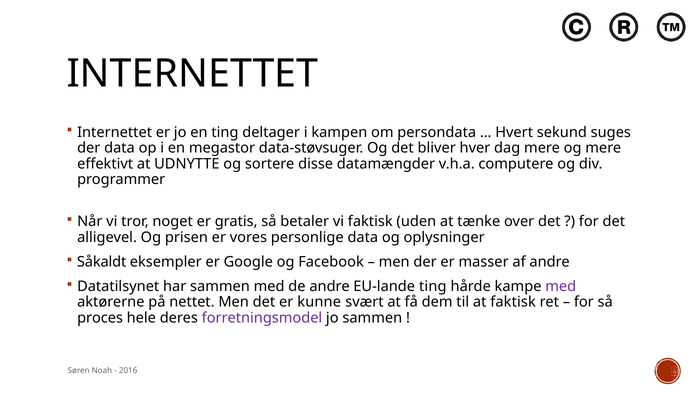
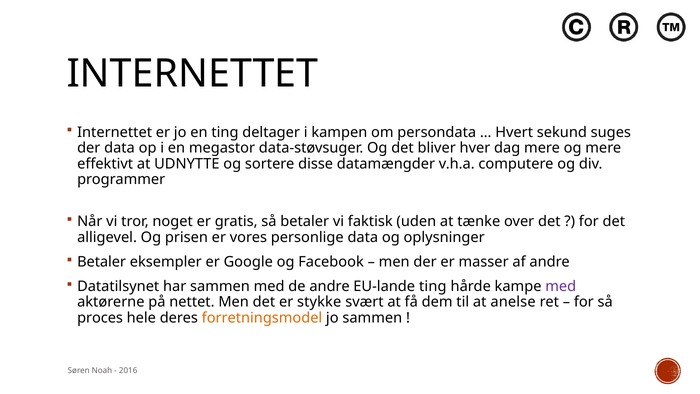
Såkaldt: Såkaldt -> Betaler (102, 262)
kunne: kunne -> stykke (319, 302)
at faktisk: faktisk -> anelse (513, 302)
forretningsmodel colour: purple -> orange (262, 318)
